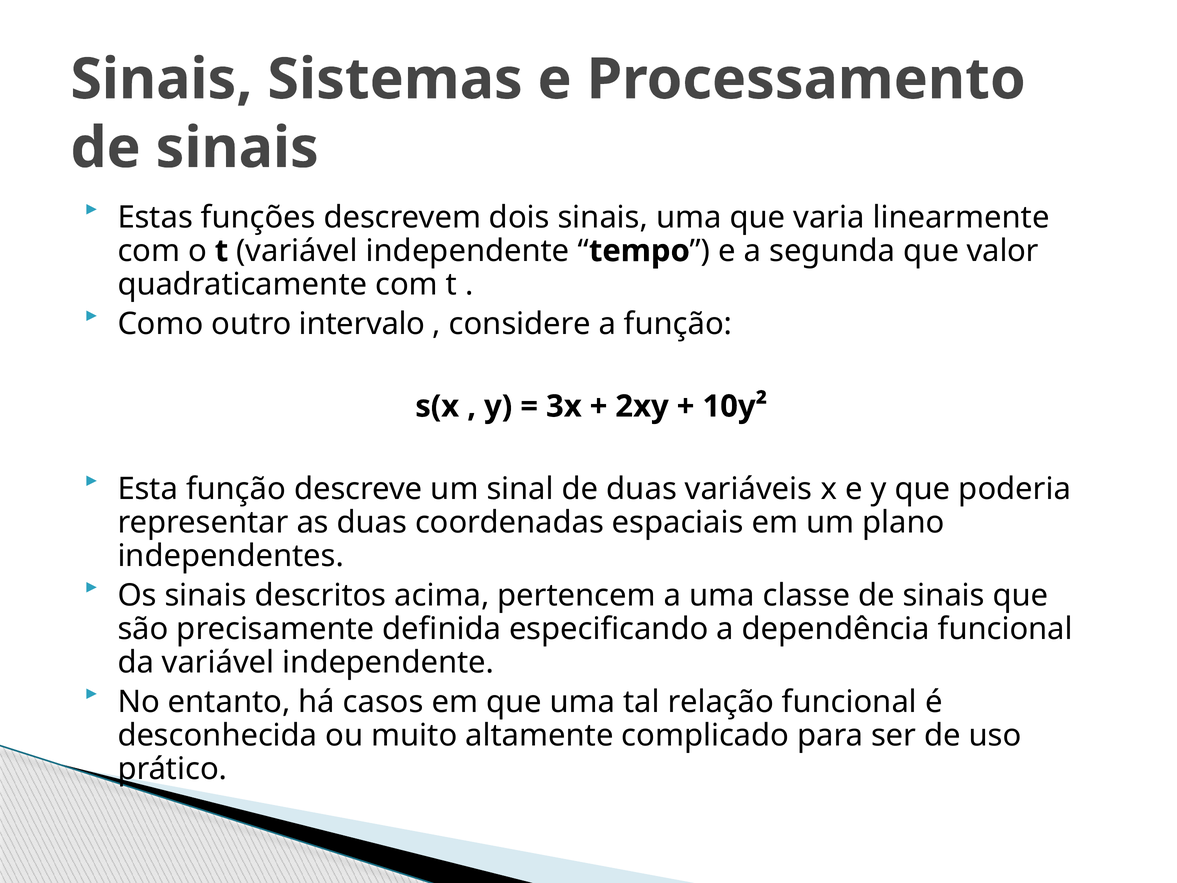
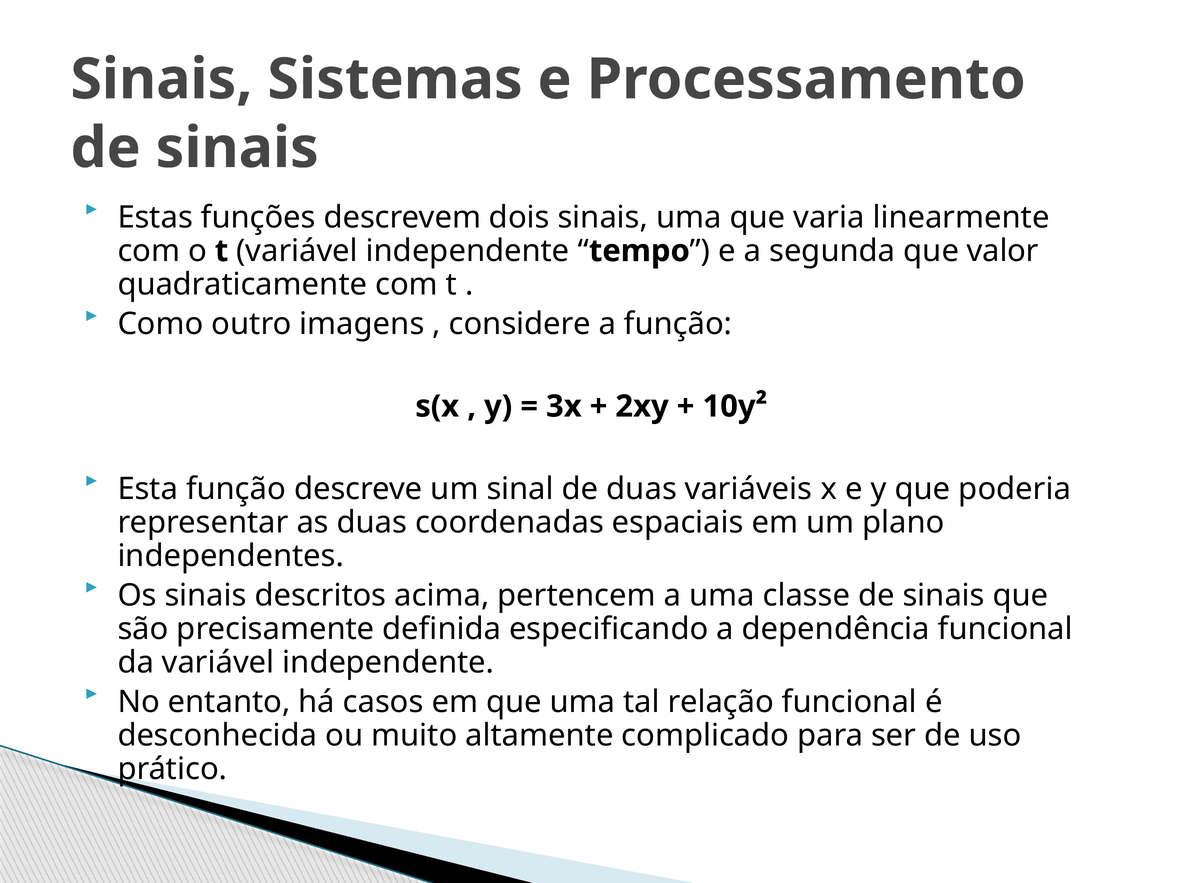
intervalo: intervalo -> imagens (362, 324)
